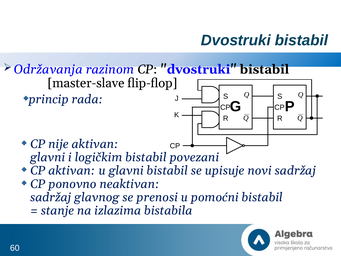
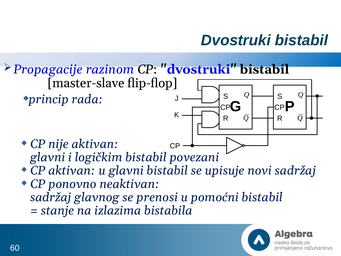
Održavanja: Održavanja -> Propagacije (48, 69)
